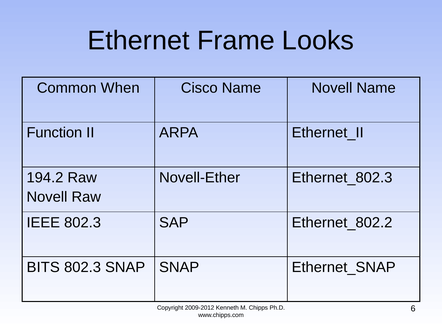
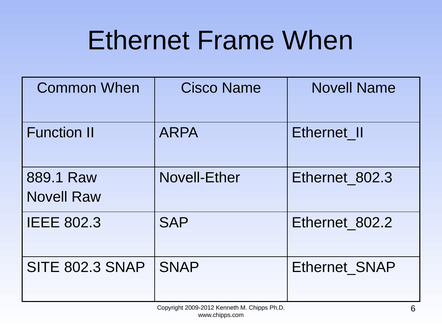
Frame Looks: Looks -> When (318, 41)
194.2: 194.2 -> 889.1 (45, 178)
BITS: BITS -> SITE (43, 268)
